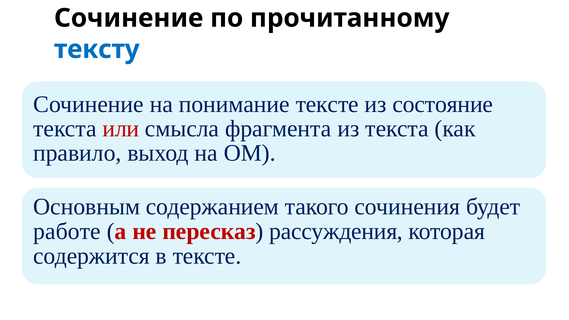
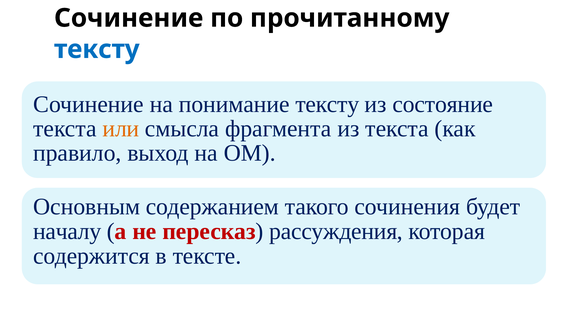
понимание тексте: тексте -> тексту (327, 104)
или colour: red -> orange (121, 129)
работе: работе -> началу (67, 231)
